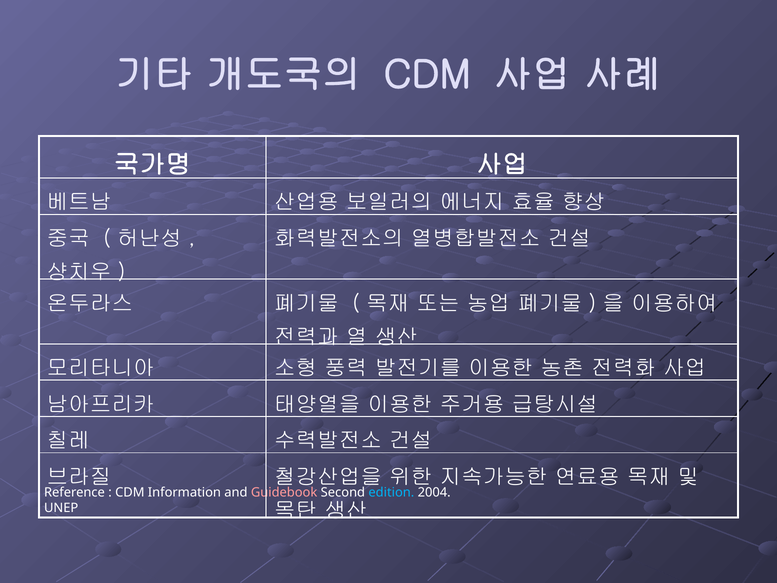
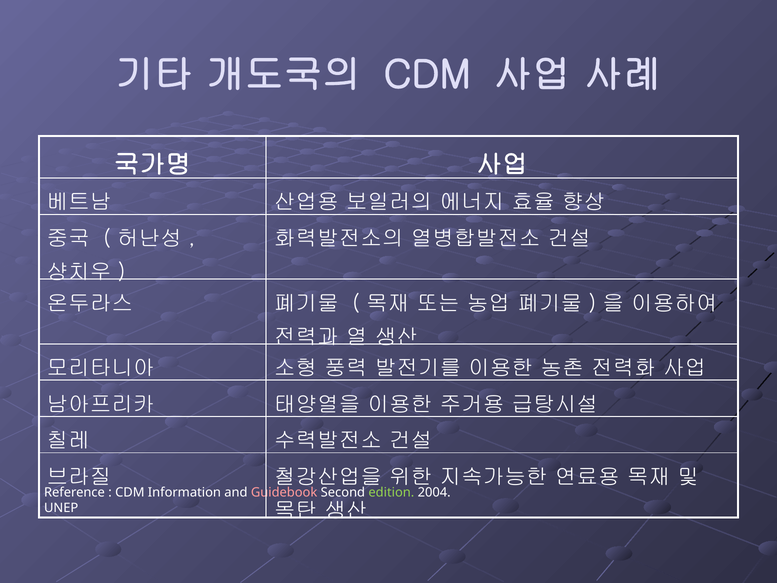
edition colour: light blue -> light green (391, 492)
